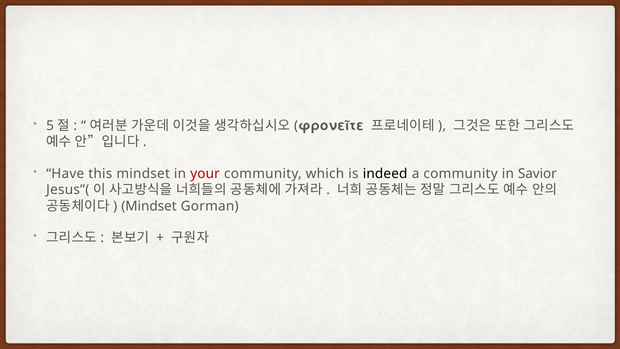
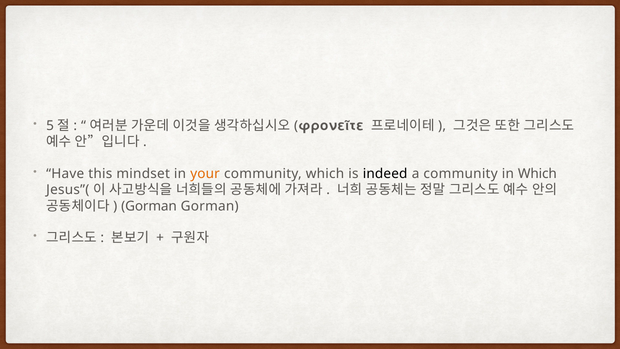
your colour: red -> orange (205, 173)
in Savior: Savior -> Which (537, 173)
Mindset: Mindset -> Gorman (149, 206)
